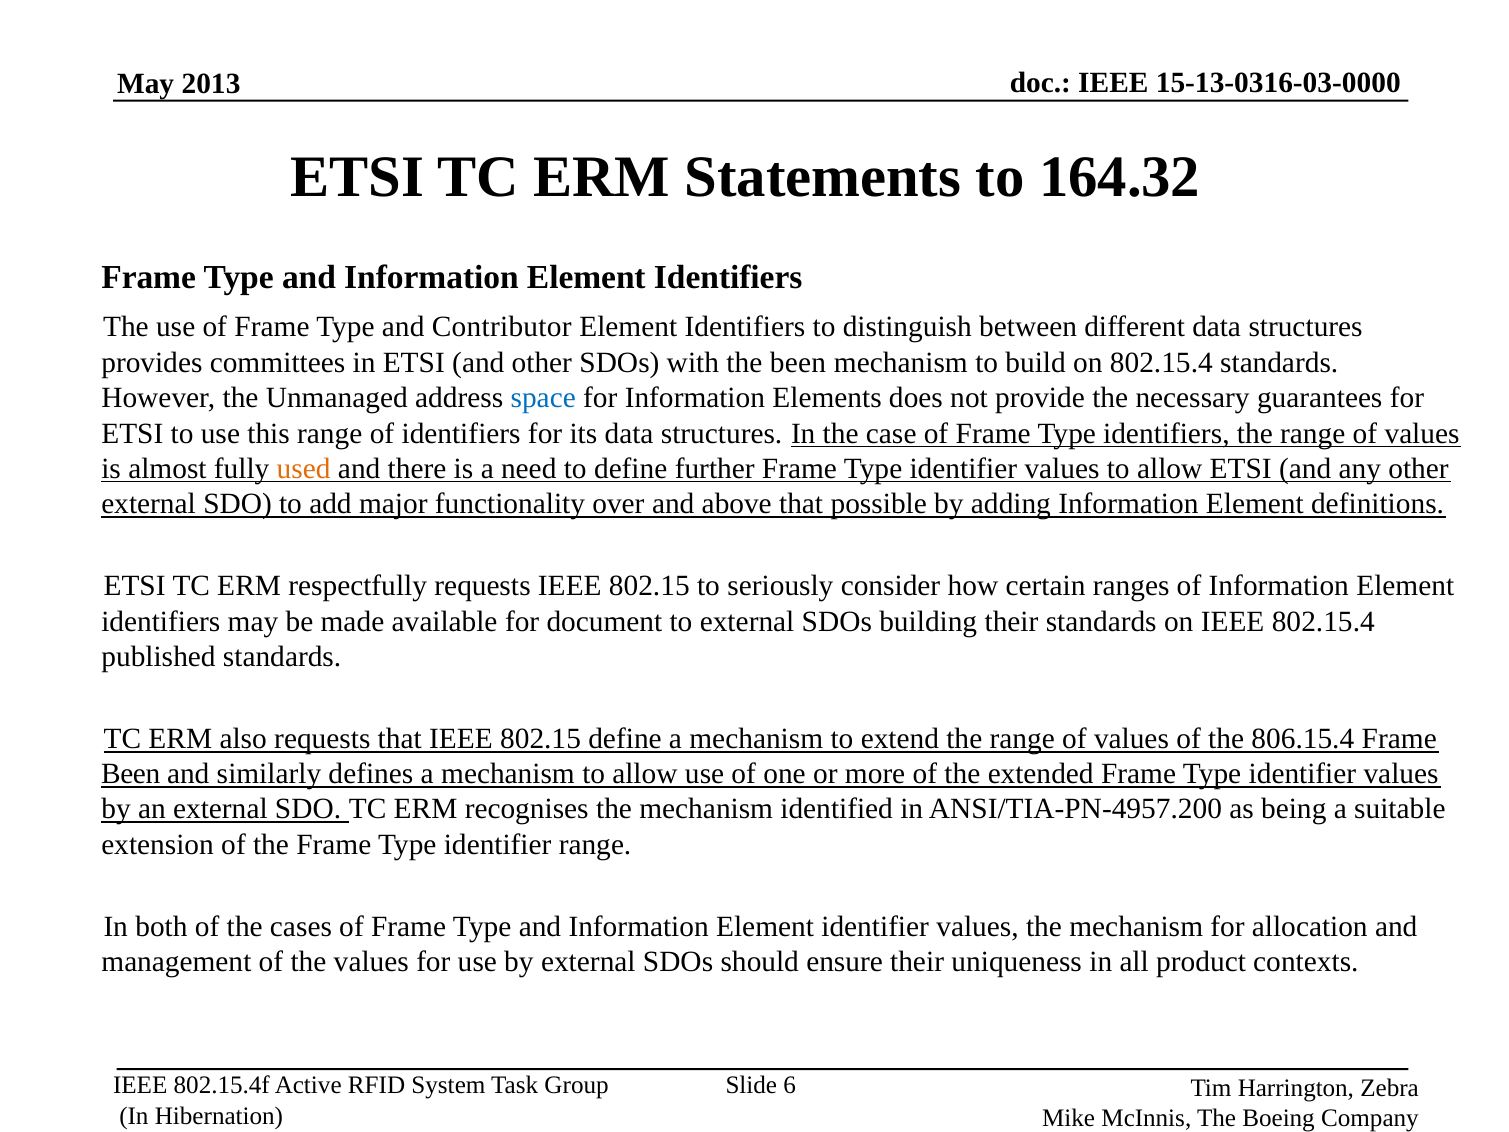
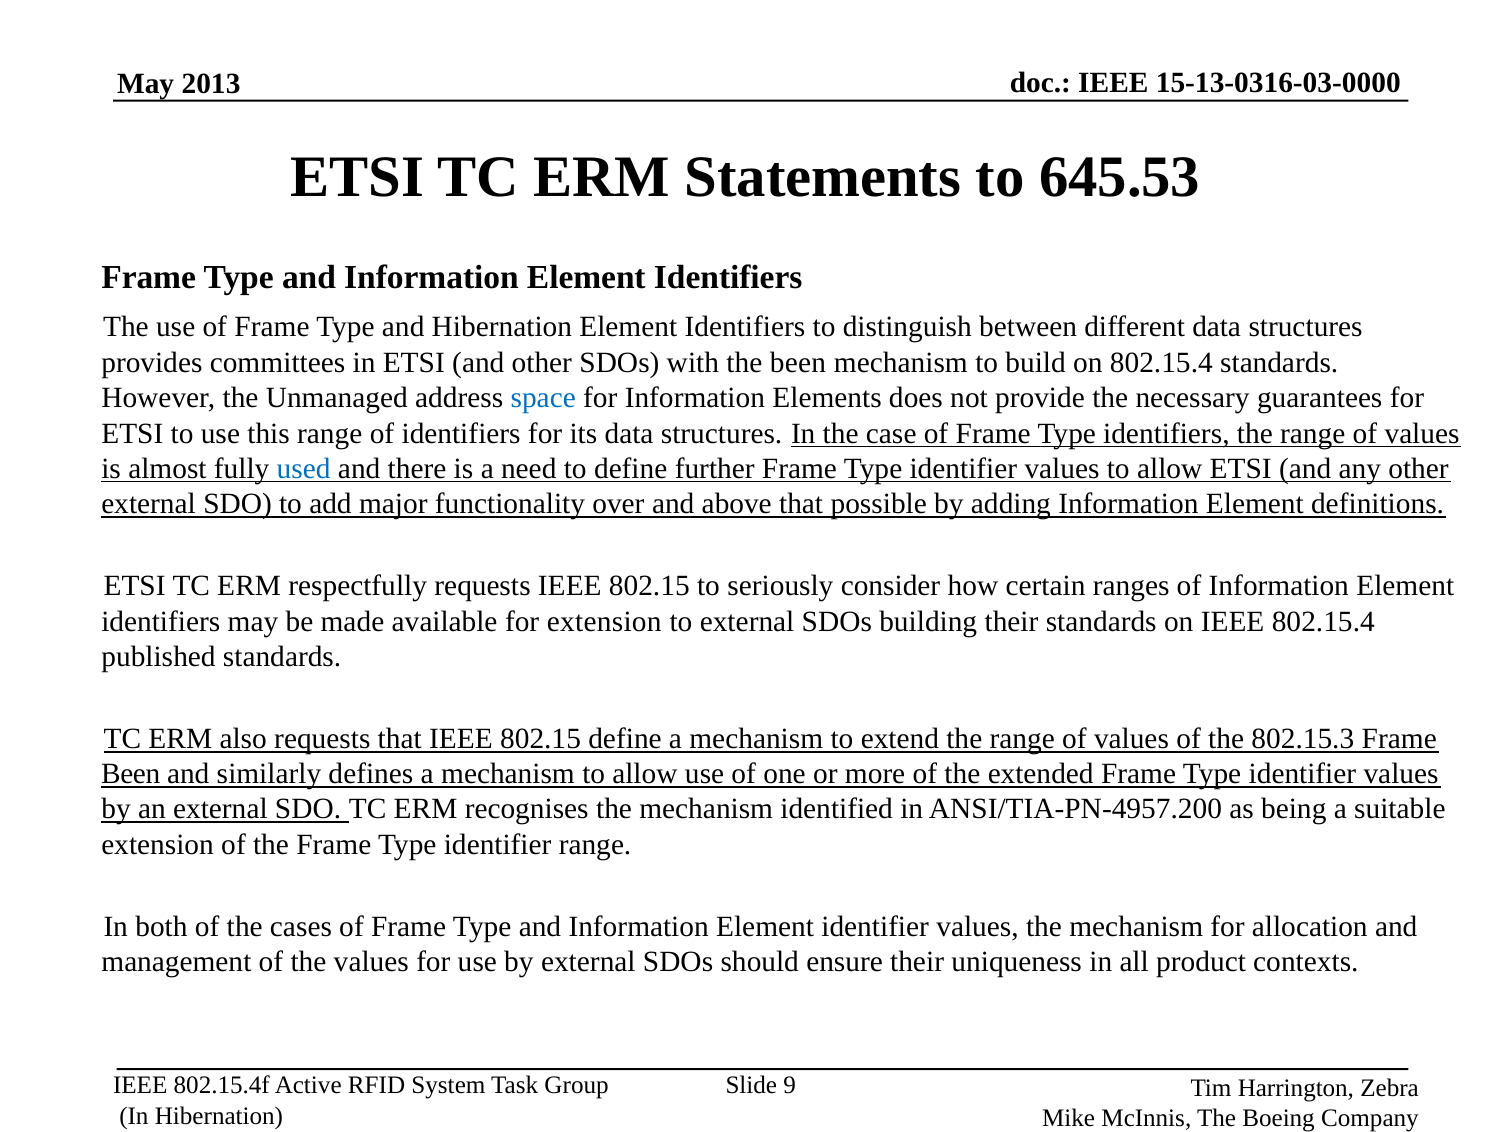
164.32: 164.32 -> 645.53 (1120, 177)
and Contributor: Contributor -> Hibernation (502, 327)
used colour: orange -> blue (304, 469)
for document: document -> extension (604, 621)
806.15.4: 806.15.4 -> 802.15.3 (1303, 739)
6: 6 -> 9 (790, 1085)
